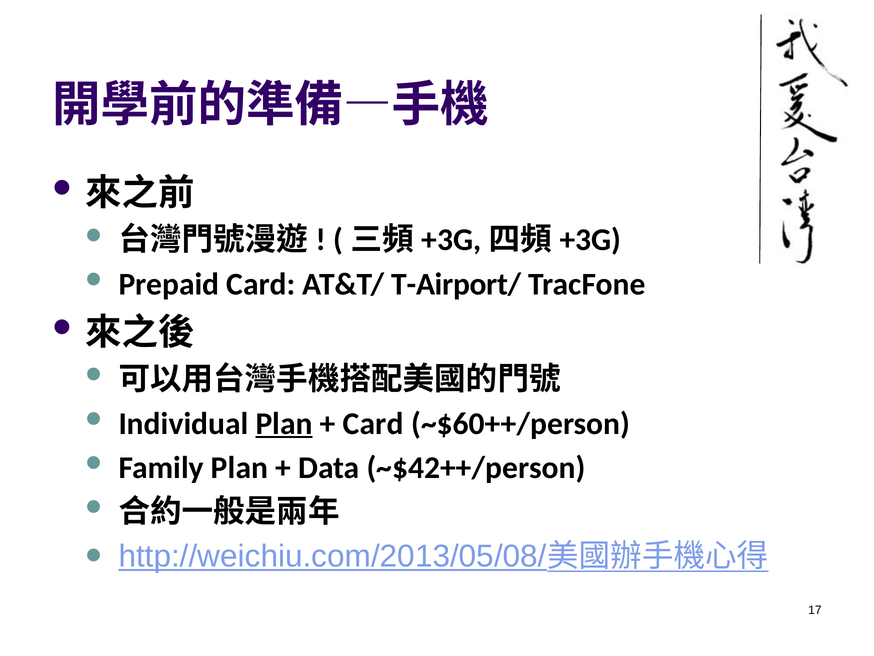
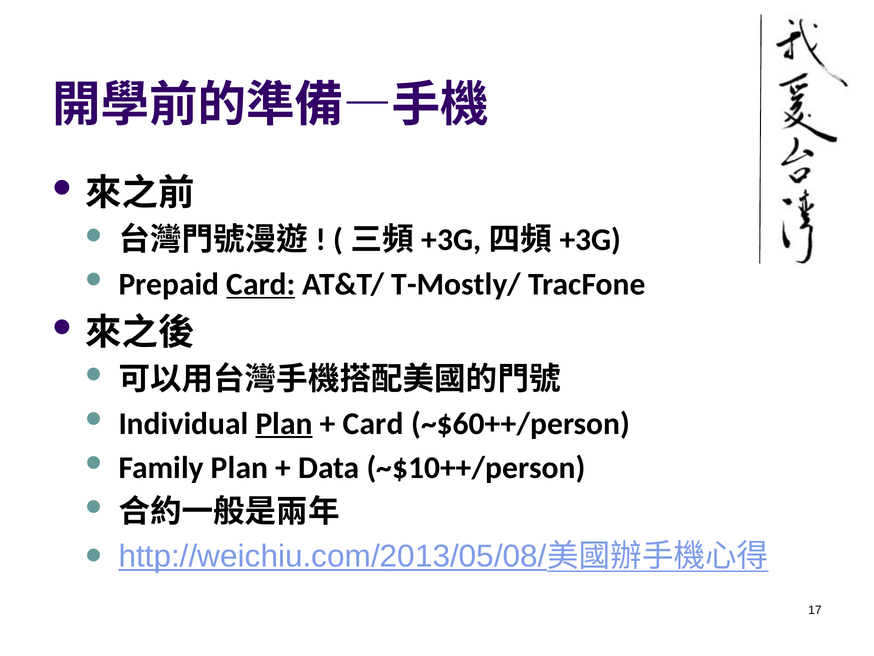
Card underline: none -> present (261, 284)
T-Airport/: T-Airport/ -> T-Mostly/ (456, 284)
~$42++/person: ~$42++/person -> ~$10++/person (476, 467)
